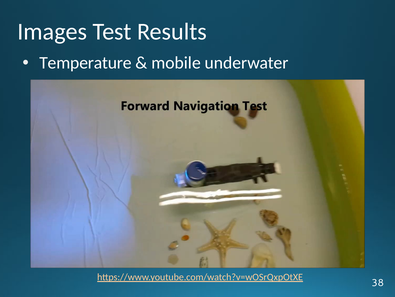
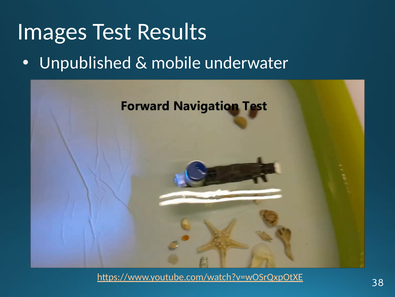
Temperature: Temperature -> Unpublished (85, 63)
